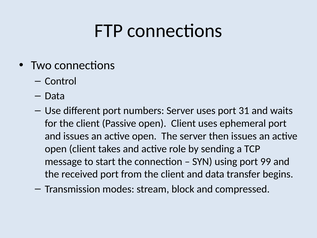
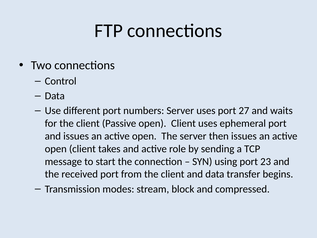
31: 31 -> 27 (244, 111)
99: 99 -> 23 (266, 161)
